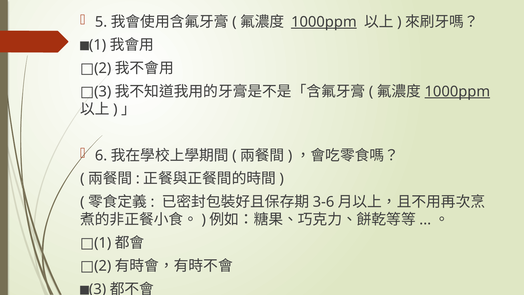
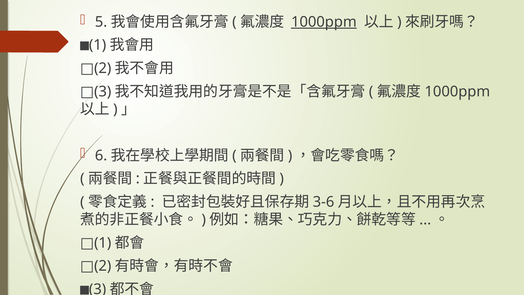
1000ppm underline: present -> none (457, 91)
